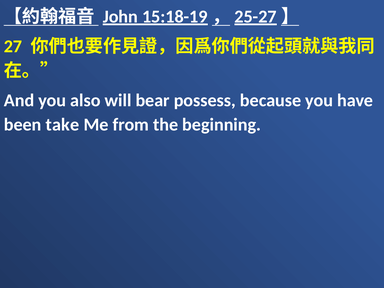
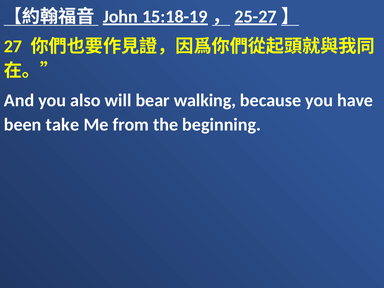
possess: possess -> walking (205, 100)
